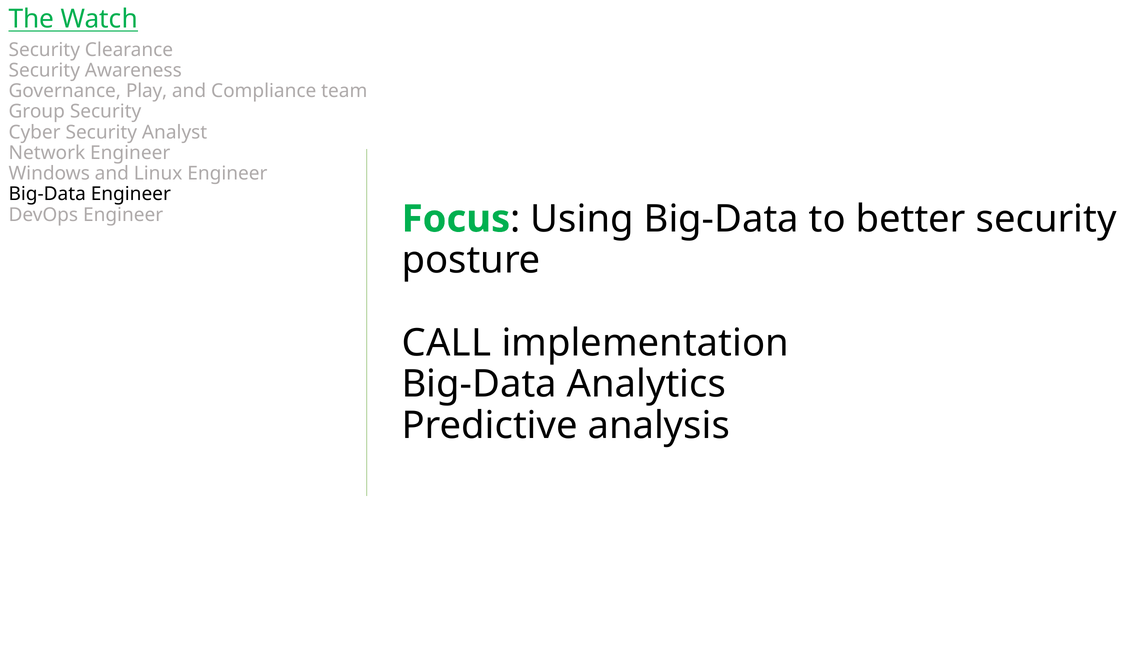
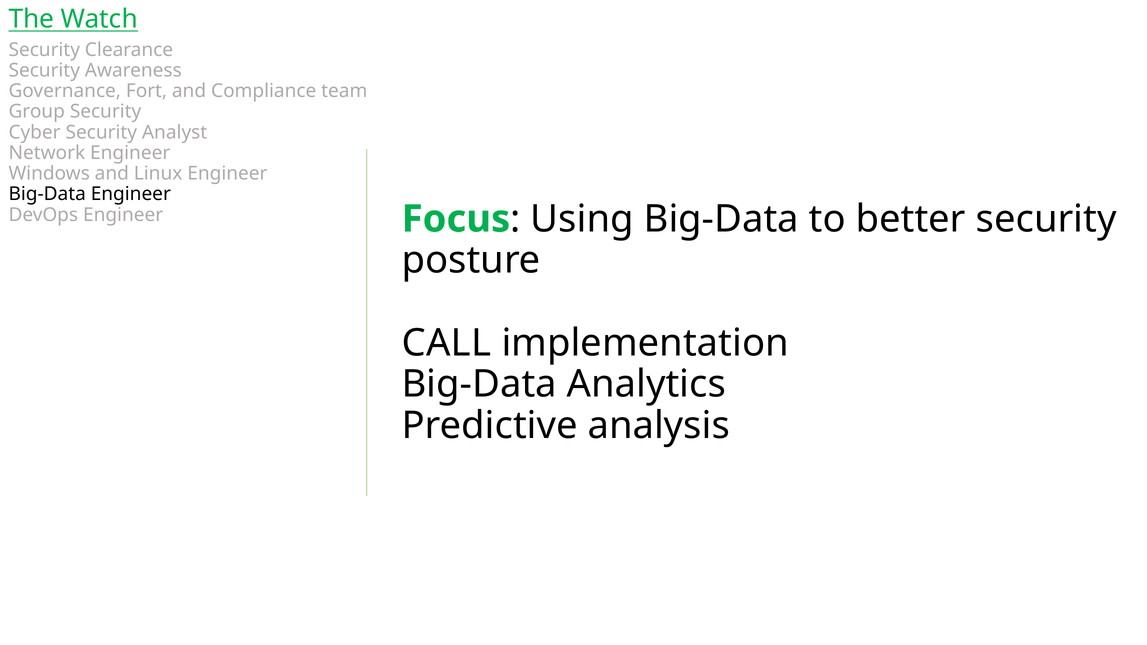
Play: Play -> Fort (147, 91)
